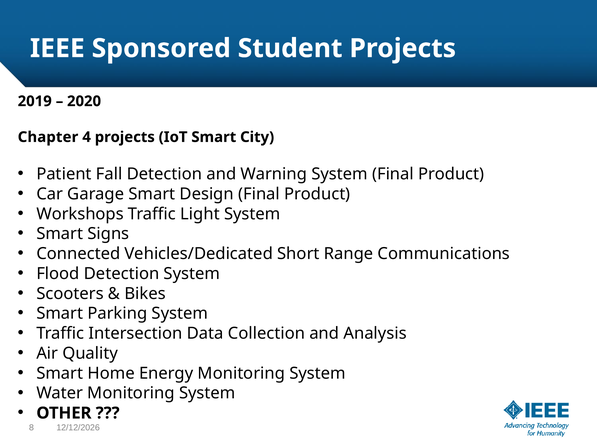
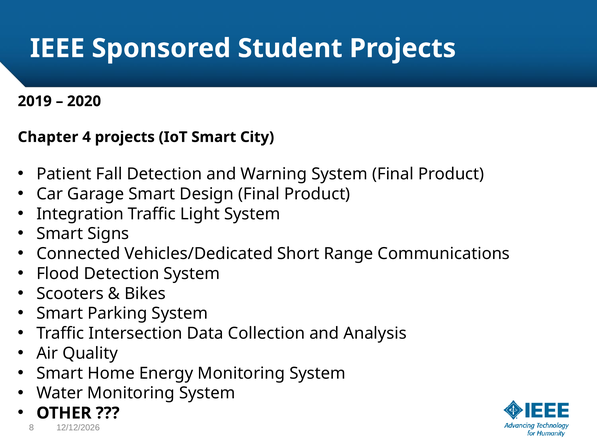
Workshops: Workshops -> Integration (80, 214)
